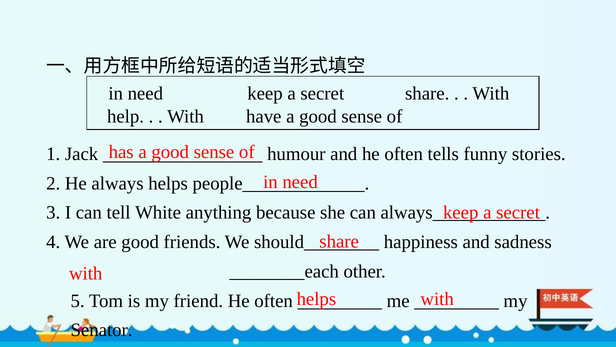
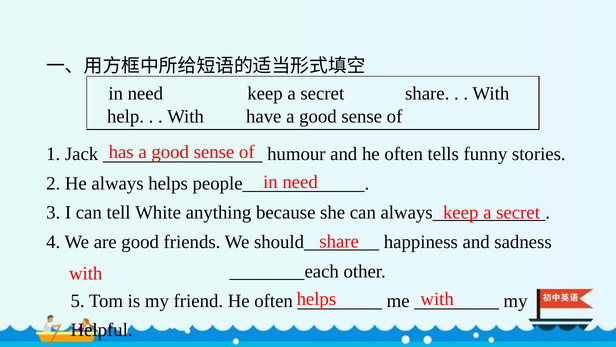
Senator: Senator -> Helpful (102, 330)
